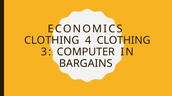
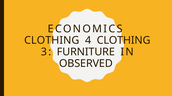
COMPUTER: COMPUTER -> FURNITURE (86, 52)
BARGAINS: BARGAINS -> OBSERVED (86, 64)
